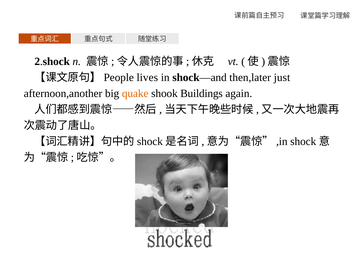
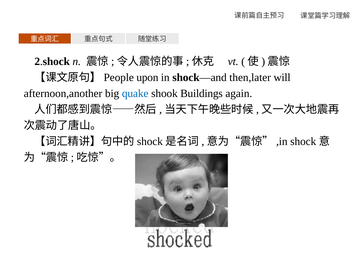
lives: lives -> upon (147, 77)
just: just -> will (282, 77)
quake colour: orange -> blue (135, 93)
